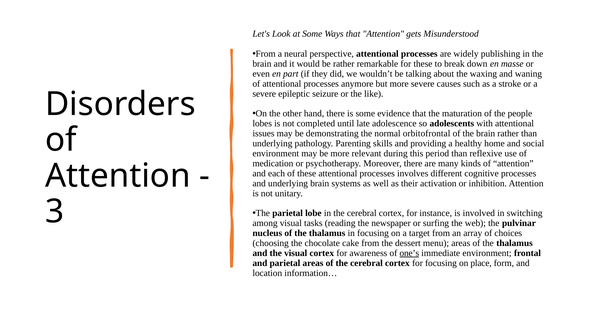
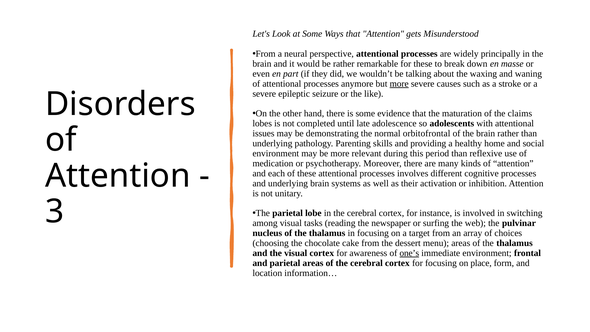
publishing: publishing -> principally (501, 54)
more underline: none -> present (399, 84)
people: people -> claims (520, 114)
